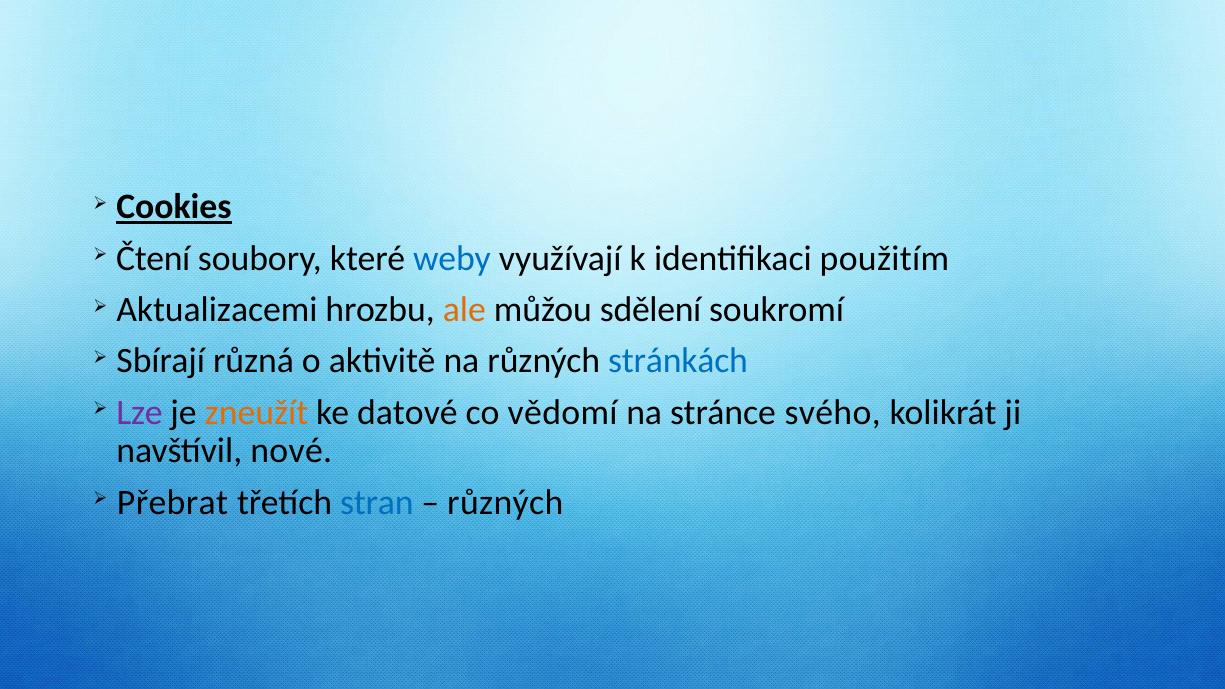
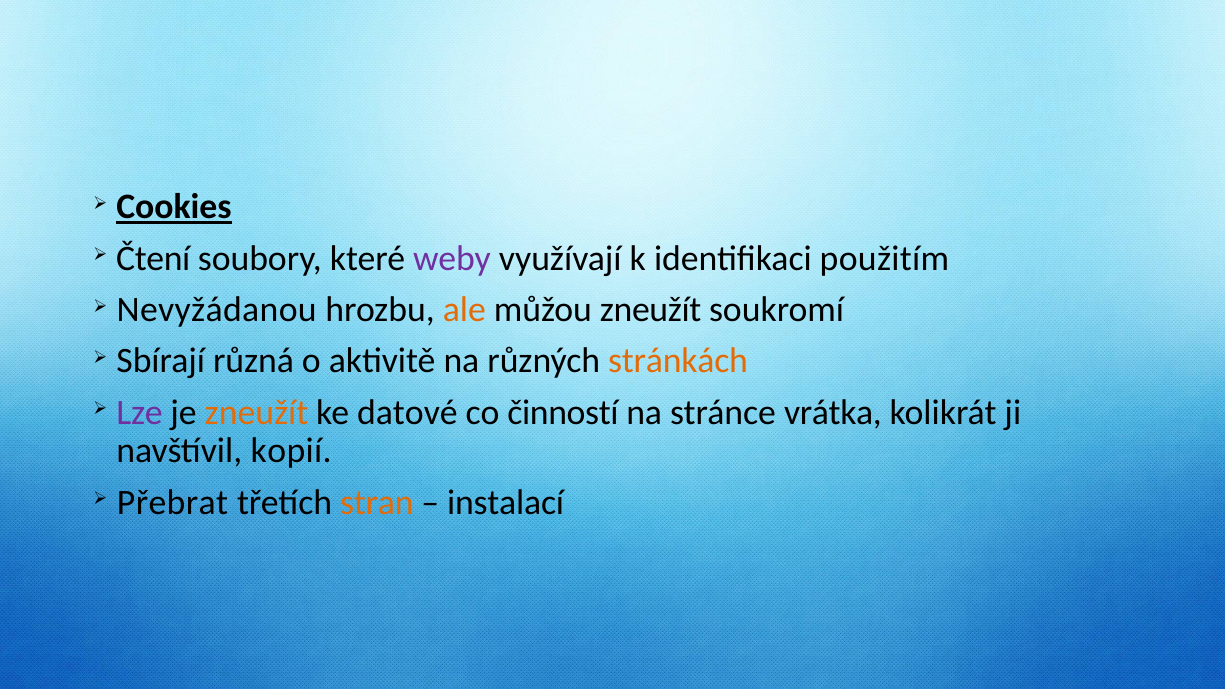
weby colour: blue -> purple (452, 258)
Aktualizacemi: Aktualizacemi -> Nevyžádanou (217, 310)
můžou sdělení: sdělení -> zneužít (651, 310)
stránkách colour: blue -> orange (678, 361)
vědomí: vědomí -> činností (563, 413)
svého: svého -> vrátka (833, 413)
nové: nové -> kopií (291, 451)
stran colour: blue -> orange (377, 503)
různých: různých -> instalací (506, 503)
